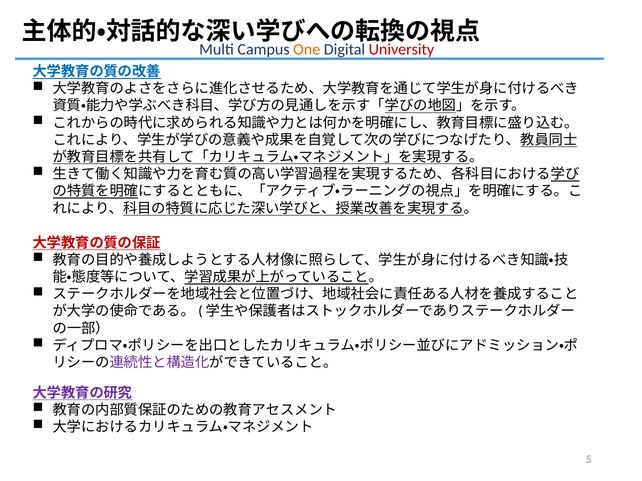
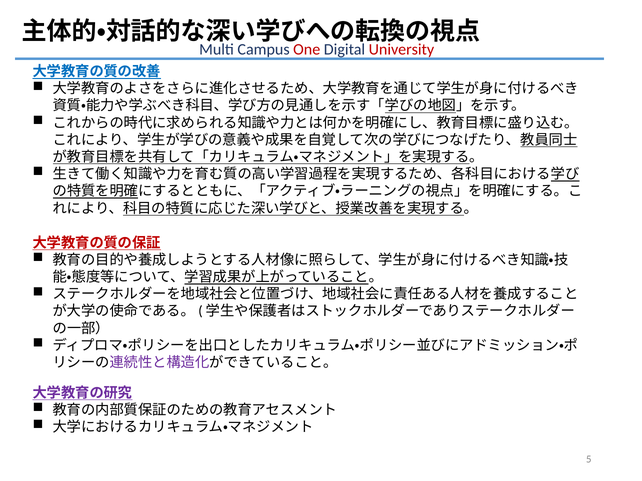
One colour: orange -> red (307, 49)
